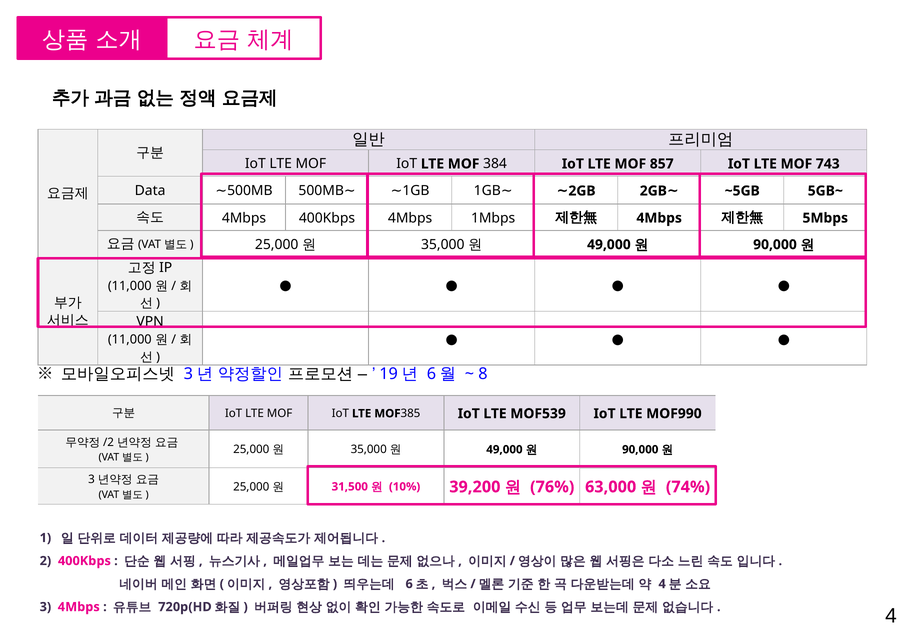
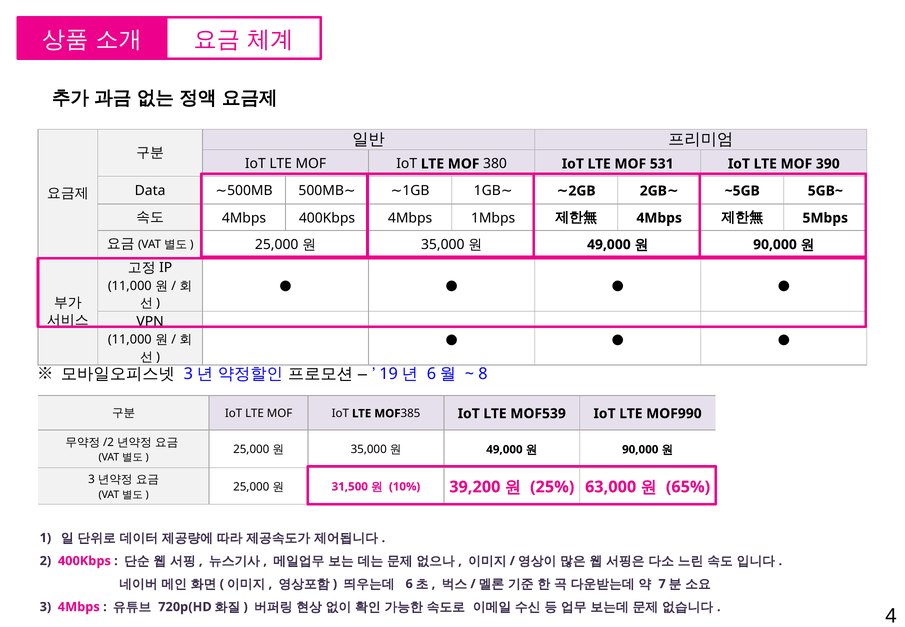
384: 384 -> 380 (495, 164)
857: 857 -> 531 (662, 164)
743: 743 -> 390 (828, 164)
76%: 76% -> 25% (552, 487)
74%: 74% -> 65% (688, 487)
4: 4 -> 7 (662, 583)
